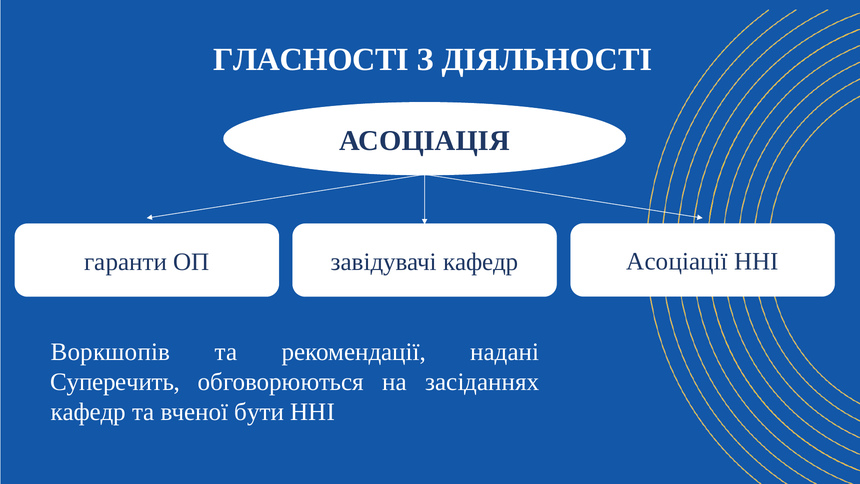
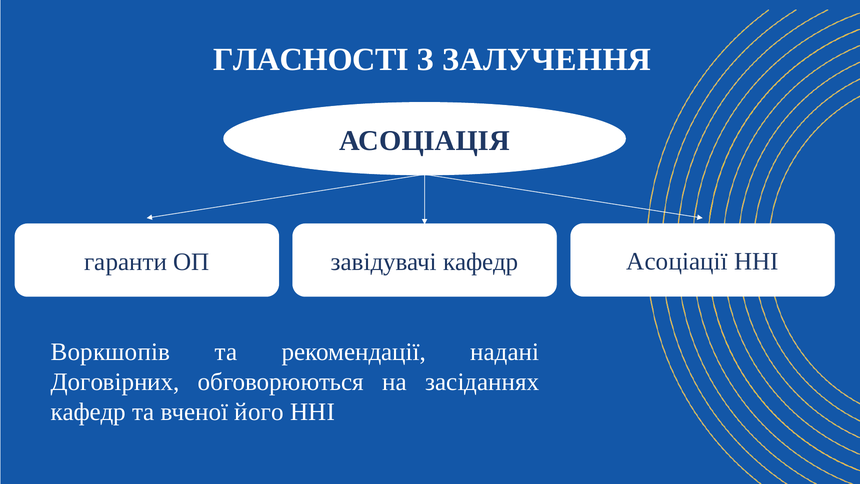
ДІЯЛЬНОСТІ: ДІЯЛЬНОСТІ -> ЗАЛУЧЕННЯ (547, 60)
Суперечить: Суперечить -> Договірних (115, 382)
бути: бути -> його (259, 412)
